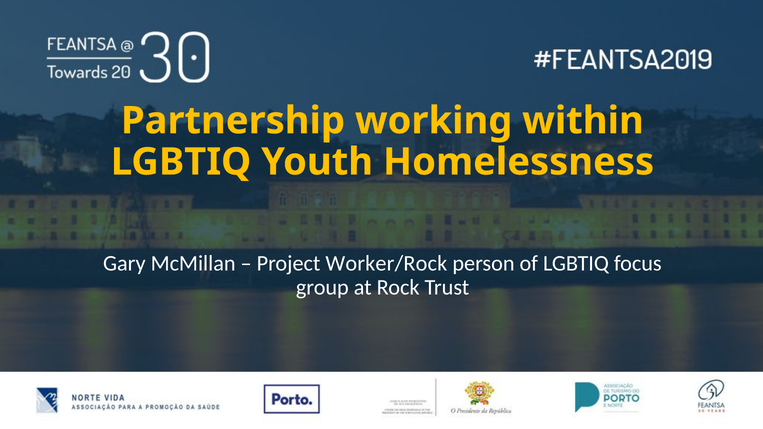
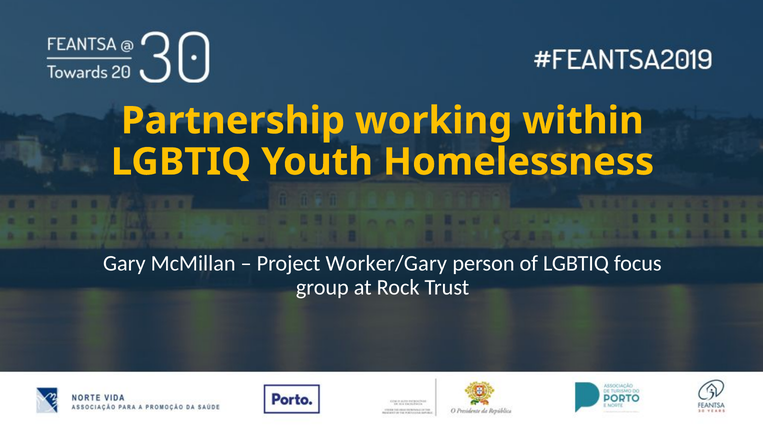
Worker/Rock: Worker/Rock -> Worker/Gary (386, 263)
